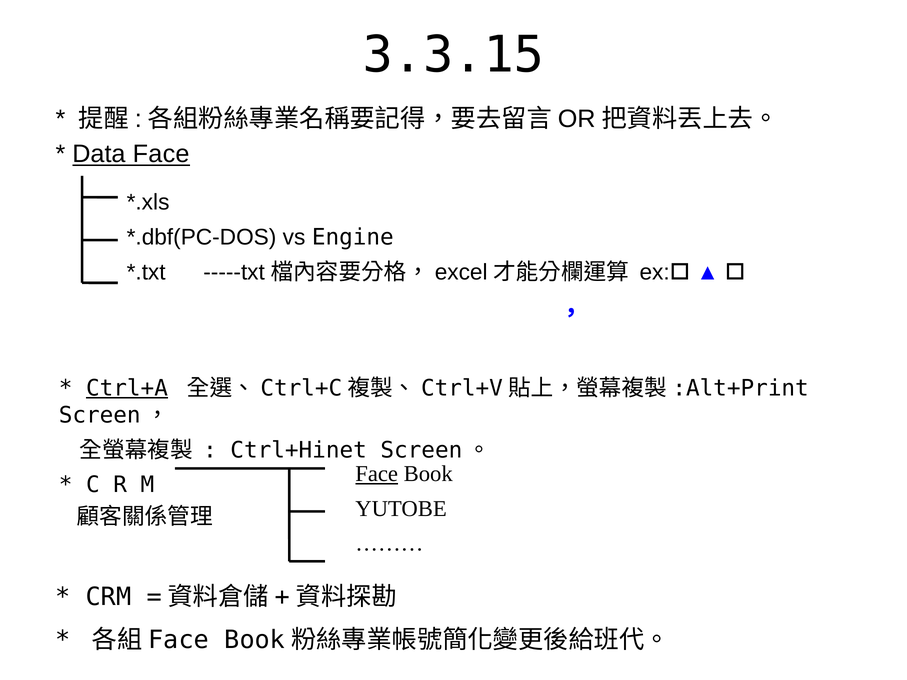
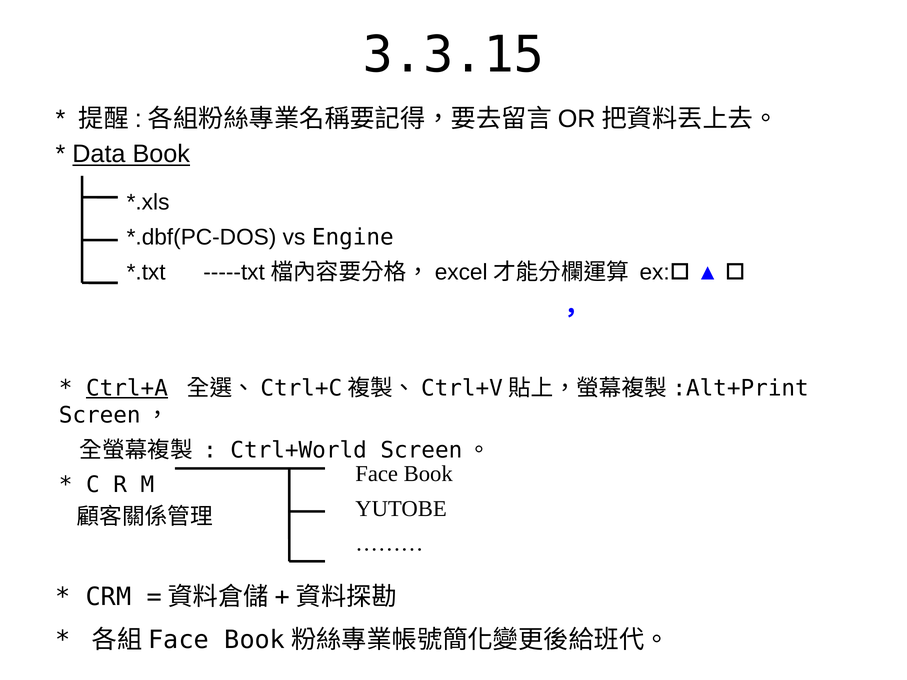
Data Face: Face -> Book (161, 154)
Ctrl+Hinet: Ctrl+Hinet -> Ctrl+World (299, 450)
Face underline: present -> none (377, 474)
